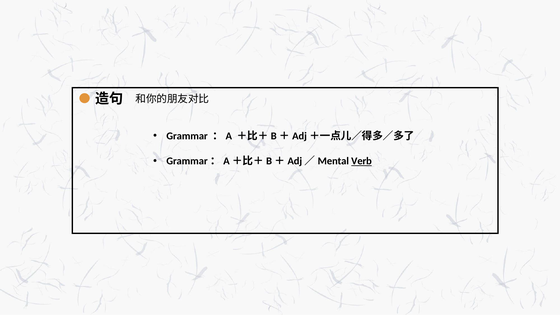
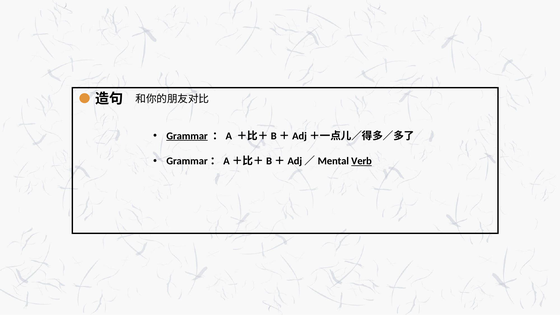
Grammar underline: none -> present (187, 136)
